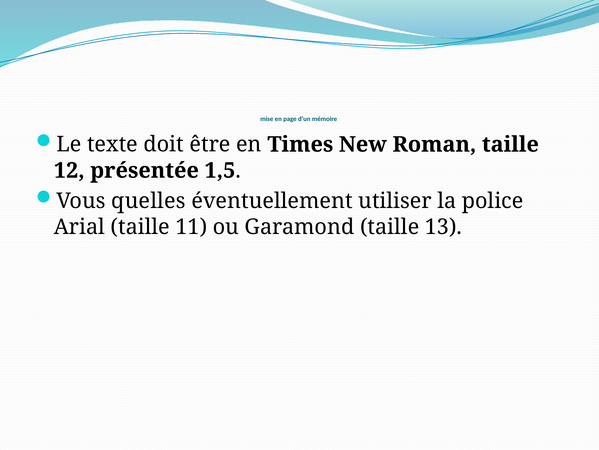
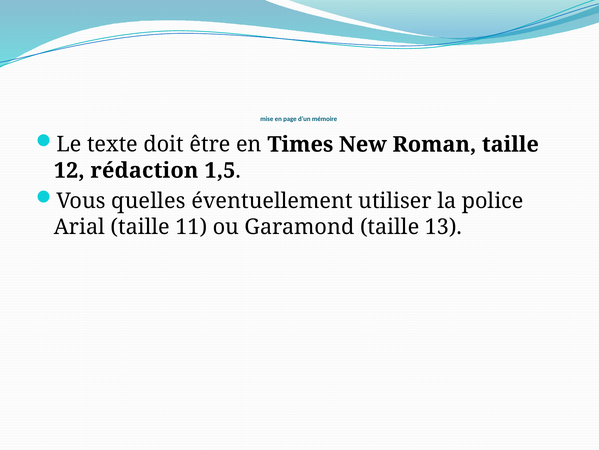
présentée: présentée -> rédaction (144, 170)
